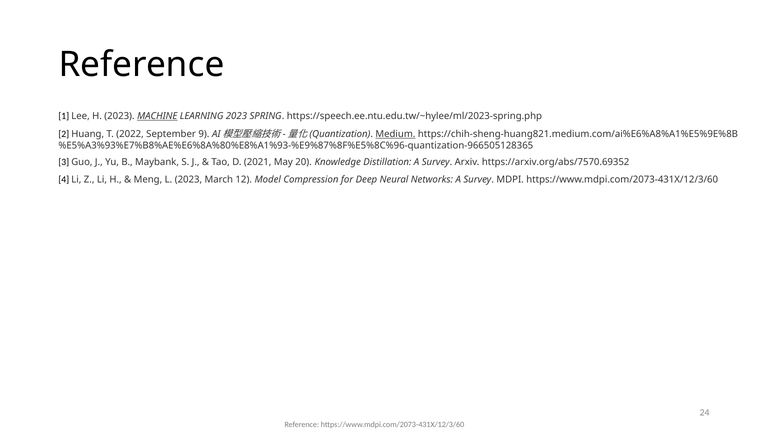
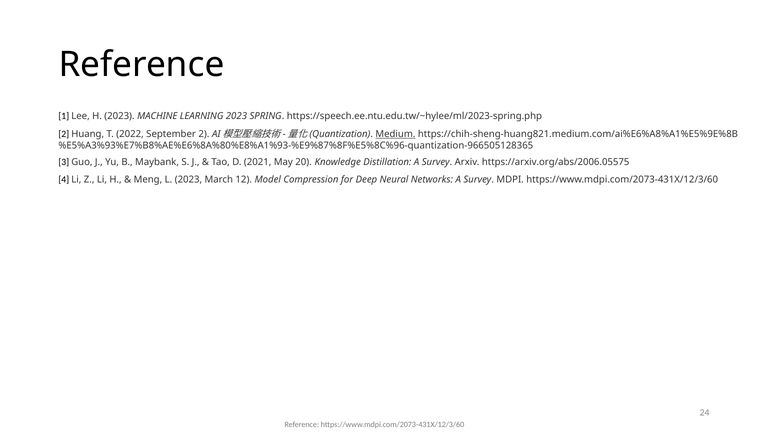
MACHINE underline: present -> none (157, 116)
September 9: 9 -> 2 (204, 134)
https://arxiv.org/abs/7570.69352: https://arxiv.org/abs/7570.69352 -> https://arxiv.org/abs/2006.05575 (556, 162)
